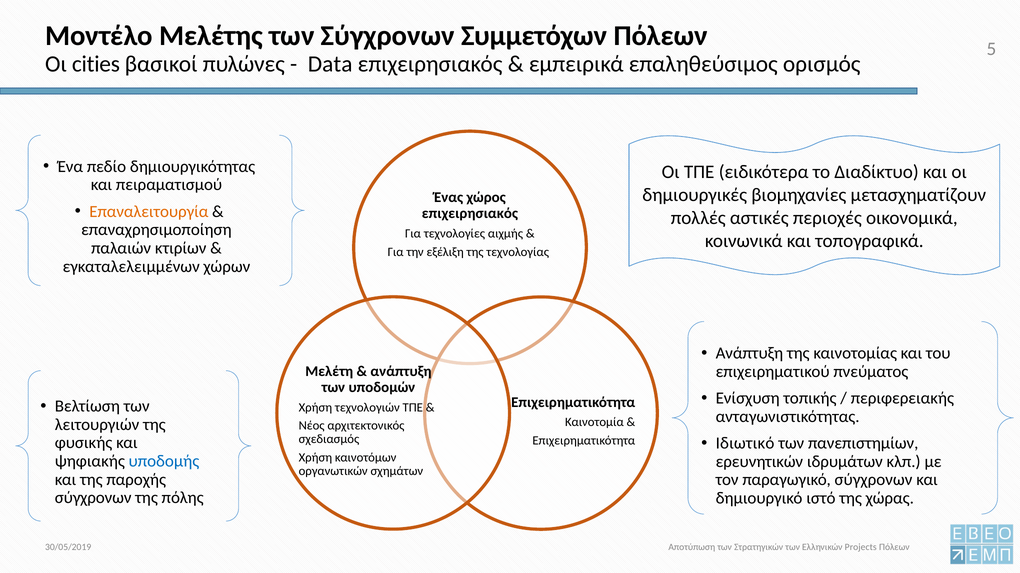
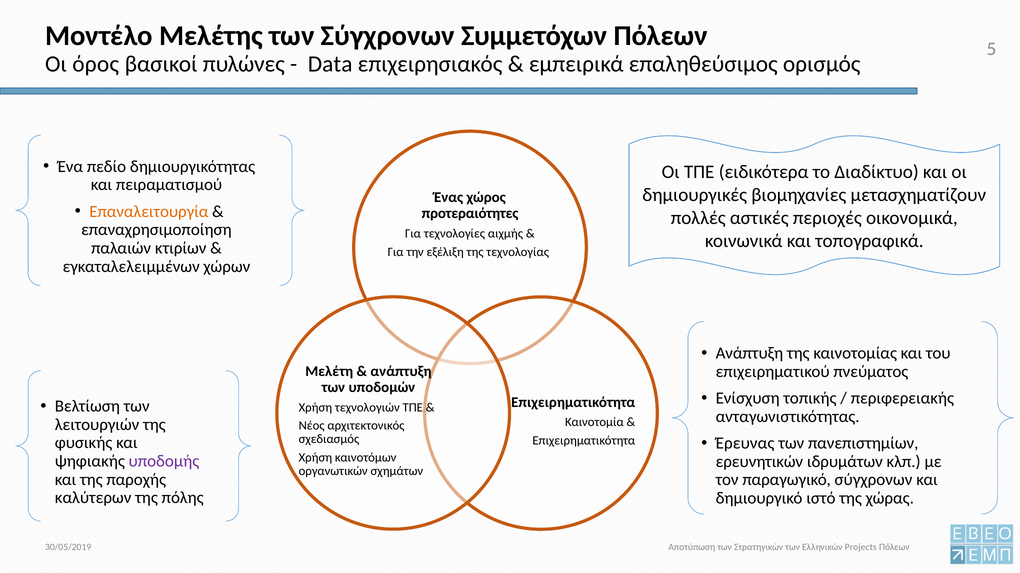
cities: cities -> όρος (96, 64)
επιχειρησιακός: επιχειρησιακός -> προτεραιότητες (470, 214)
Ιδιωτικό: Ιδιωτικό -> Έρευνας (745, 444)
υποδομής colour: blue -> purple (164, 462)
σύγχρονων: σύγχρονων -> καλύτερων (93, 498)
